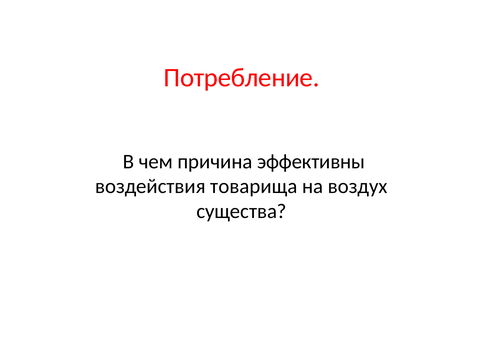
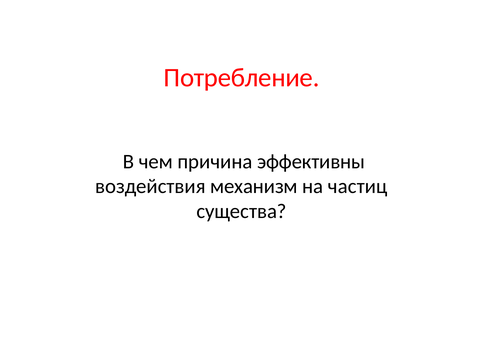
товарища: товарища -> механизм (254, 187)
воздух: воздух -> частиц (358, 187)
